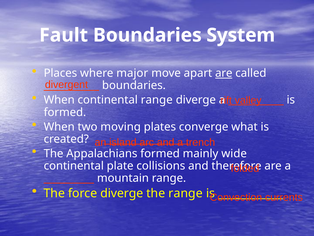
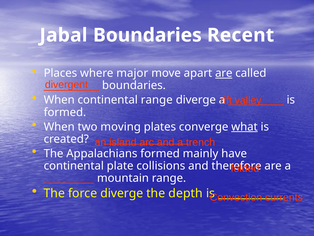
Fault: Fault -> Jabal (64, 35)
System: System -> Recent (241, 35)
what underline: none -> present (245, 127)
wide: wide -> have (234, 153)
the range: range -> depth (186, 193)
